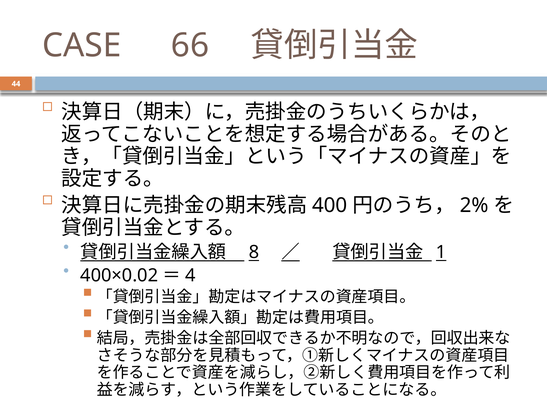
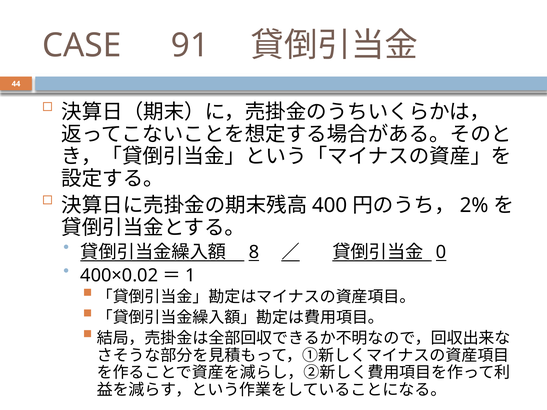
66: 66 -> 91 (190, 46)
1: 1 -> 0 (441, 252)
4: 4 -> 1 (190, 276)
